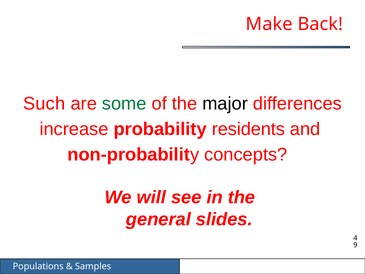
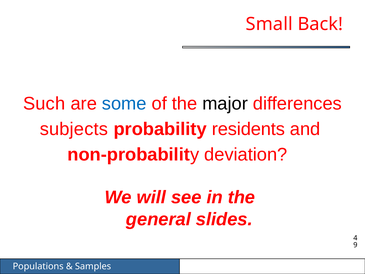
Make: Make -> Small (269, 24)
some colour: green -> blue (124, 103)
increase: increase -> subjects (74, 129)
concepts: concepts -> deviation (246, 155)
